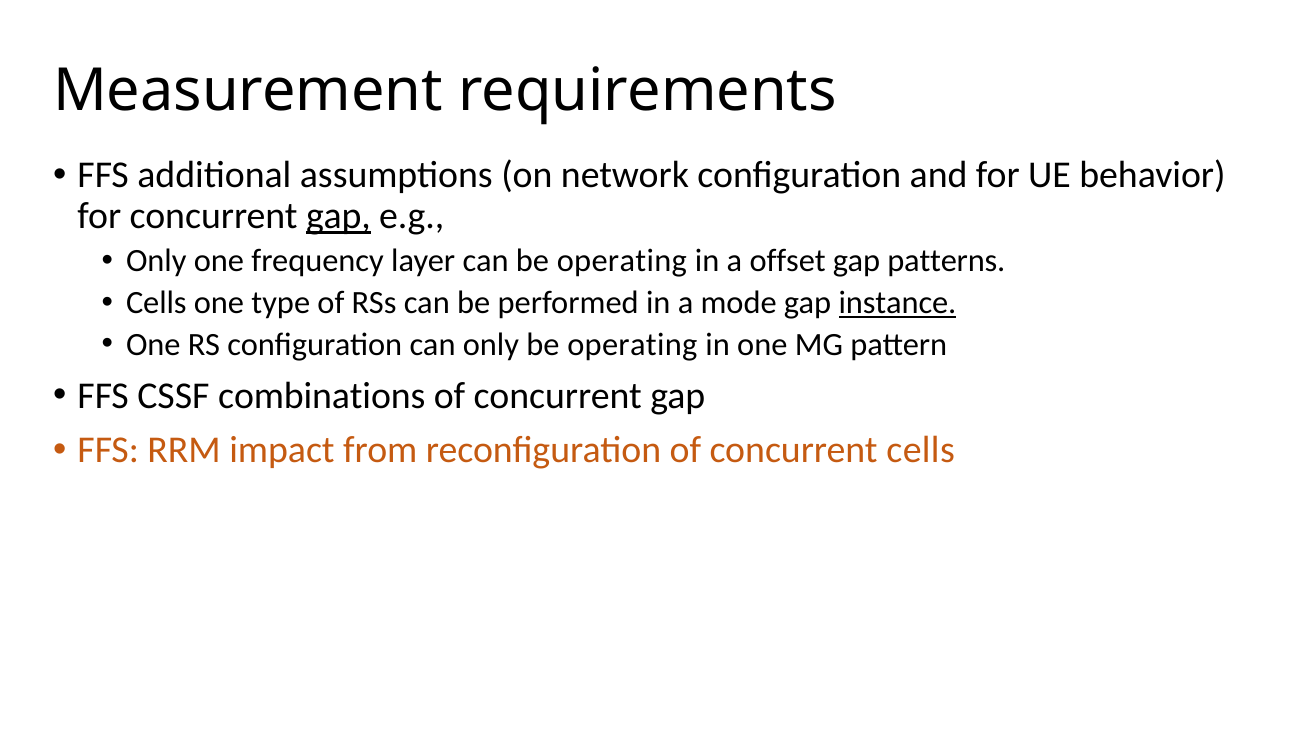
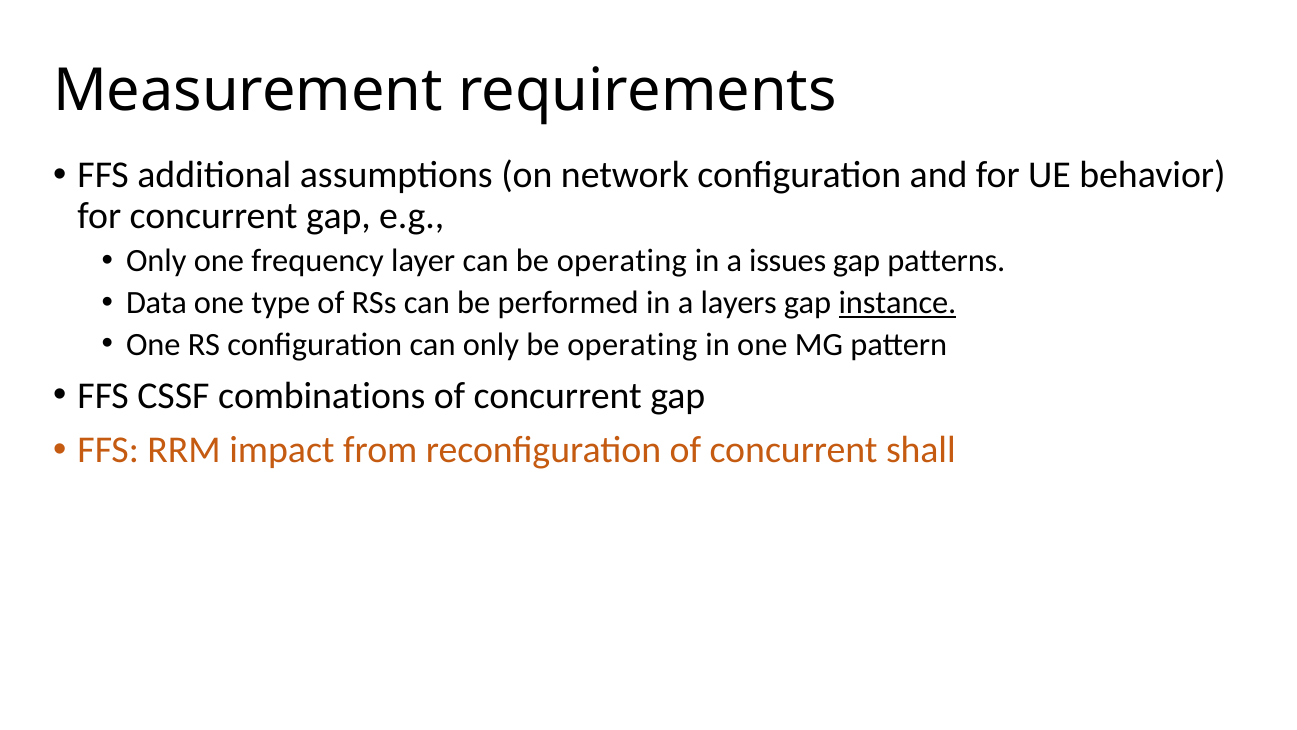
gap underline: present -> none (338, 216)
offset: offset -> issues (788, 261)
Cells: Cells -> Data (156, 303)
mode: mode -> layers (739, 303)
concurrent cells: cells -> shall (921, 450)
